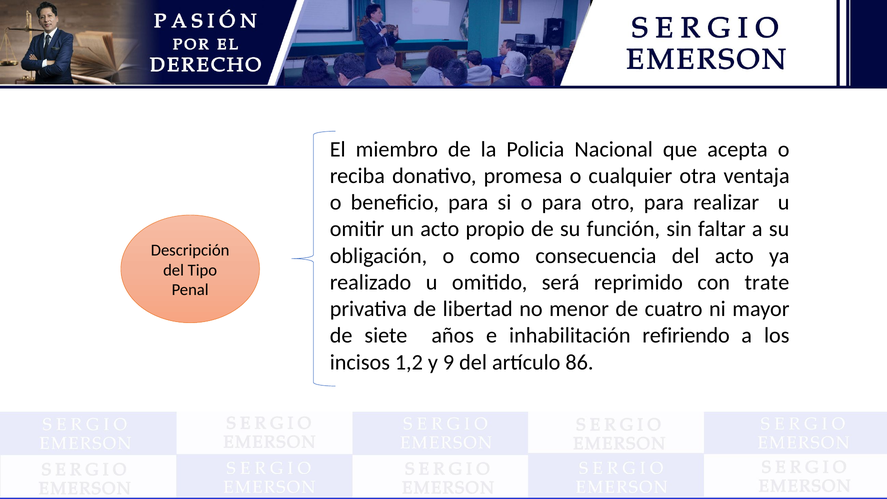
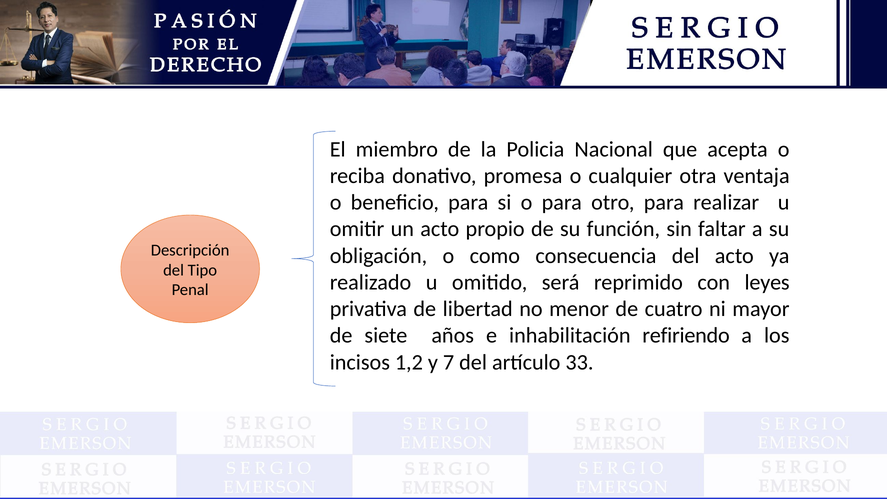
trate: trate -> leyes (767, 282)
9: 9 -> 7 (449, 362)
86: 86 -> 33 (579, 362)
